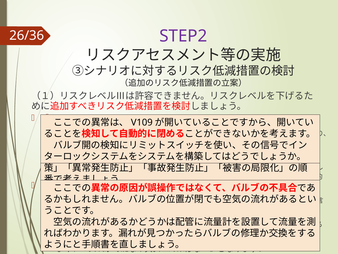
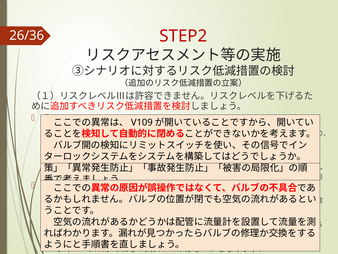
STEP2 colour: purple -> red (183, 36)
